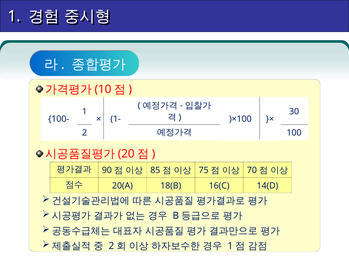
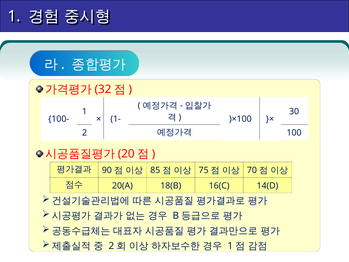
10: 10 -> 32 (103, 89)
